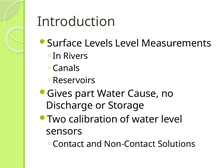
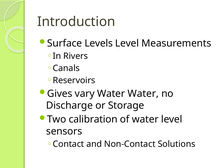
part: part -> vary (85, 93)
Water Cause: Cause -> Water (143, 93)
